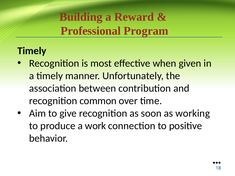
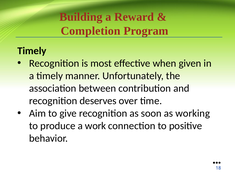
Professional: Professional -> Completion (91, 31)
common: common -> deserves (98, 101)
